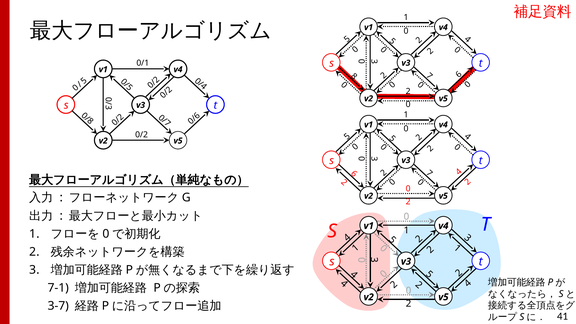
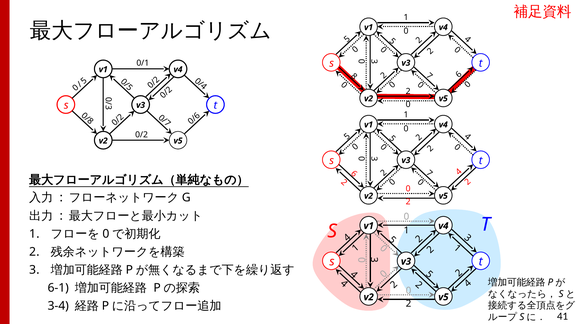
7-1: 7-1 -> 6-1 (58, 288)
3-7: 3-7 -> 3-4 (58, 306)
